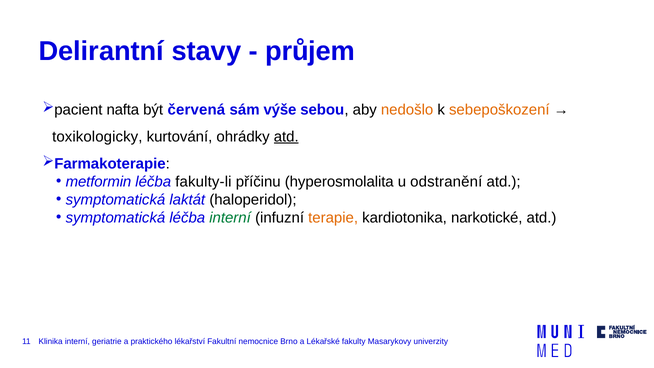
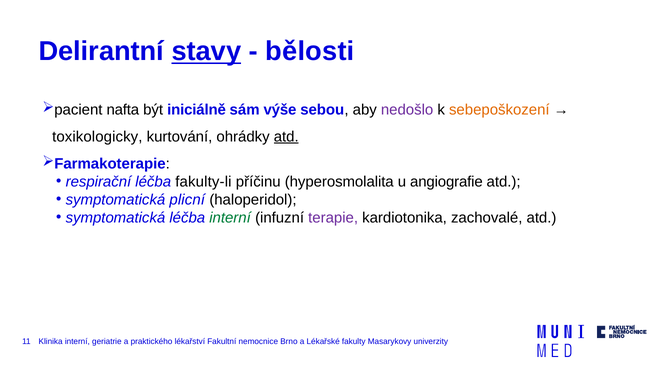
stavy underline: none -> present (206, 51)
průjem: průjem -> bělosti (310, 51)
červená: červená -> iniciálně (197, 110)
nedošlo colour: orange -> purple (407, 110)
metformin: metformin -> respirační (98, 182)
odstranění: odstranění -> angiografie (446, 182)
laktát: laktát -> plicní (187, 200)
terapie colour: orange -> purple (333, 218)
narkotické: narkotické -> zachovalé (487, 218)
